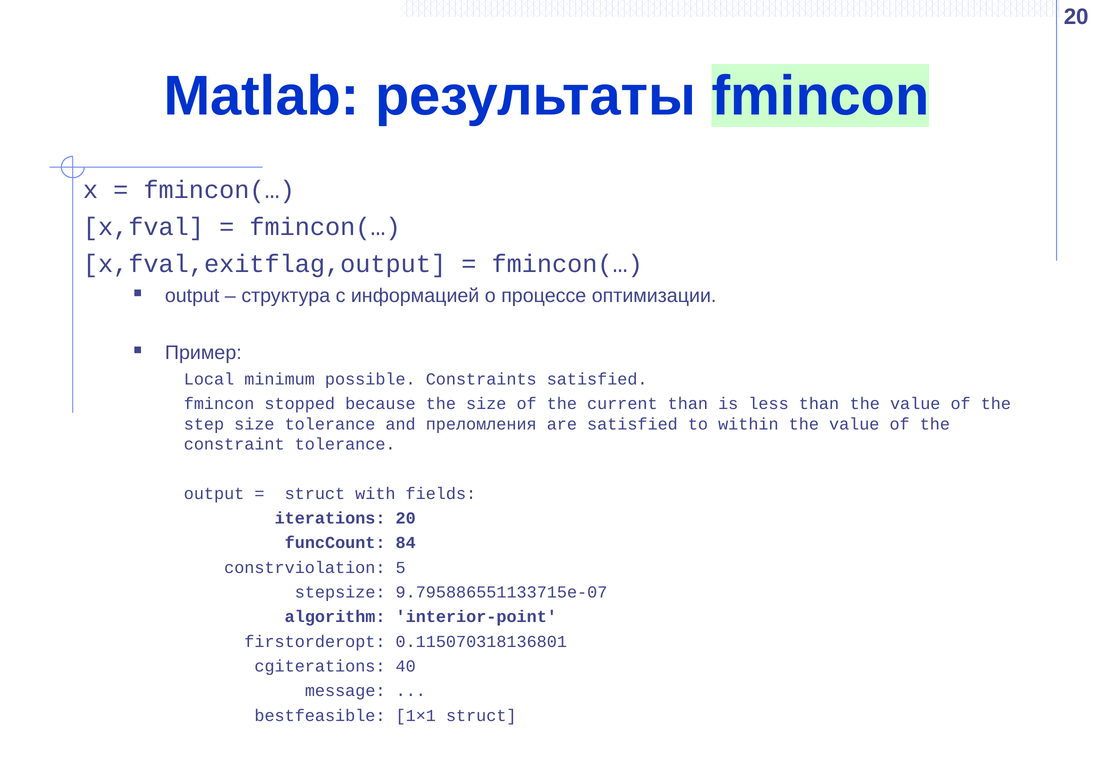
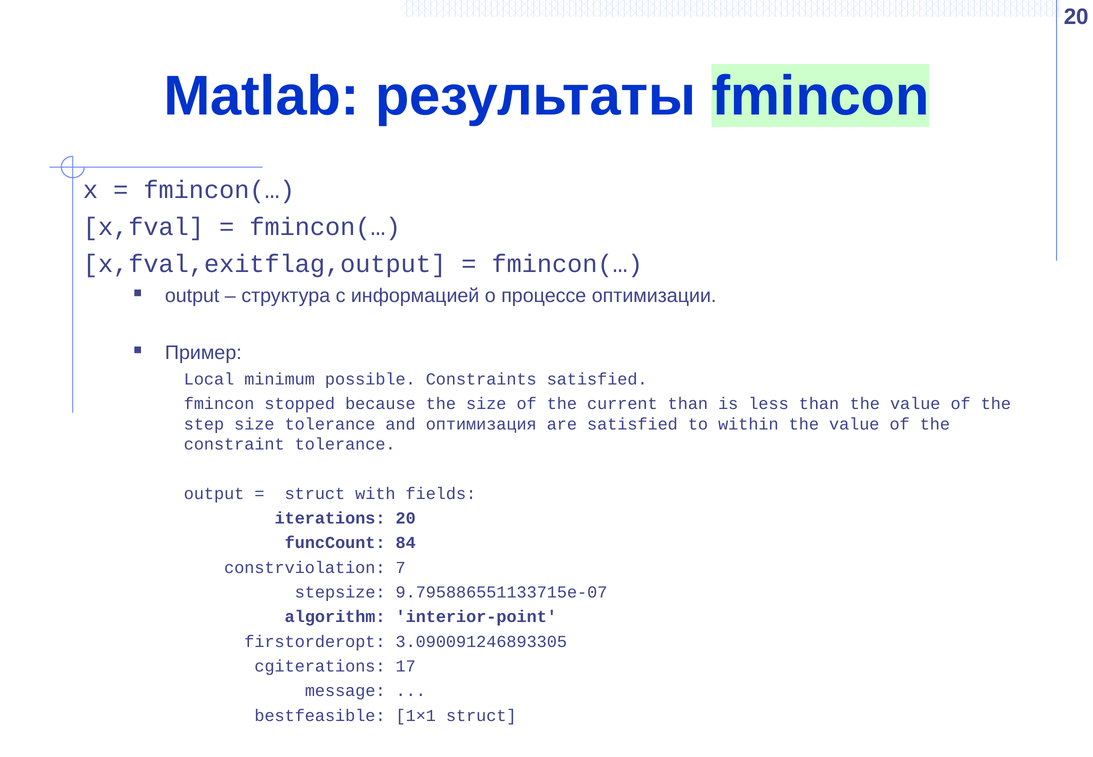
преломления: преломления -> оптимизация (481, 424)
5: 5 -> 7 (401, 567)
0.115070318136801: 0.115070318136801 -> 3.090091246893305 (481, 641)
40: 40 -> 17 (406, 666)
